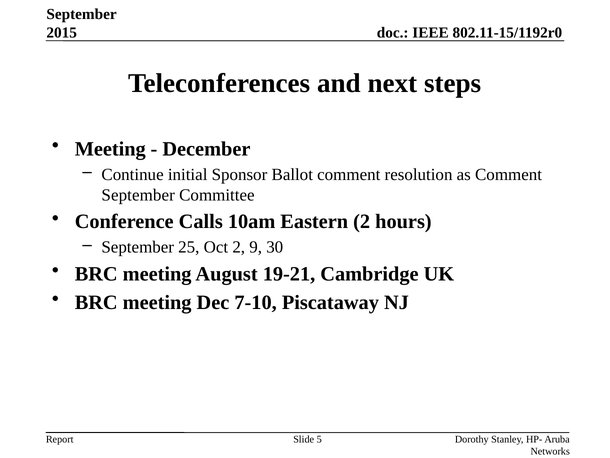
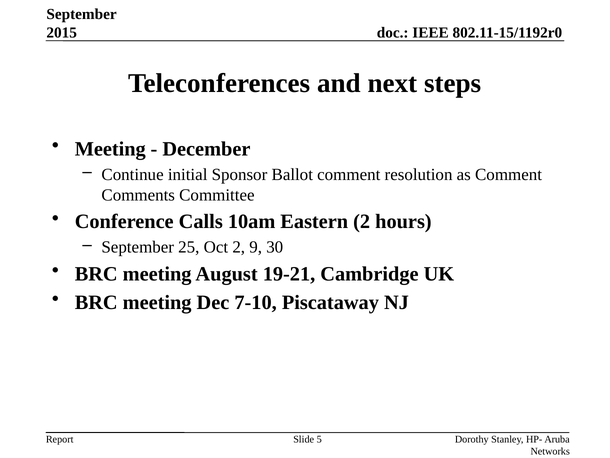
September: September -> Comments (138, 195)
